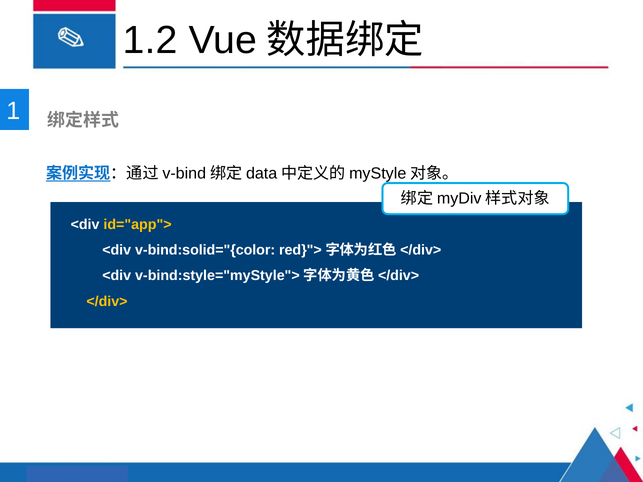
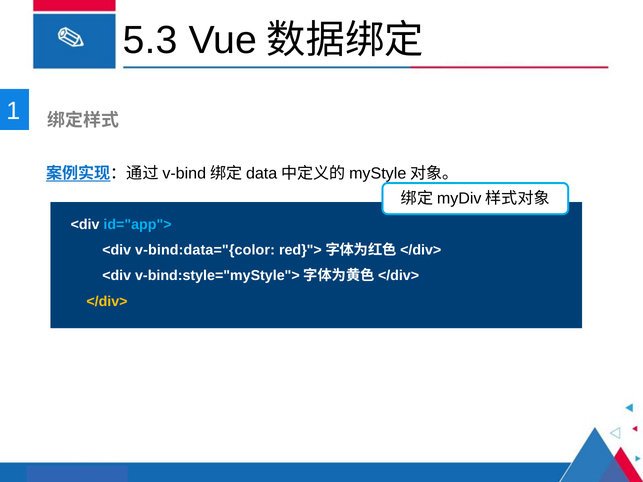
1.2: 1.2 -> 5.3 (150, 40)
id="app"> colour: yellow -> light blue (138, 225)
v-bind:solid="{color: v-bind:solid="{color -> v-bind:data="{color (205, 250)
